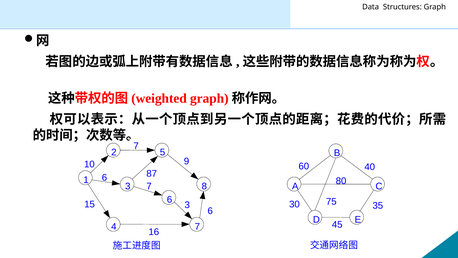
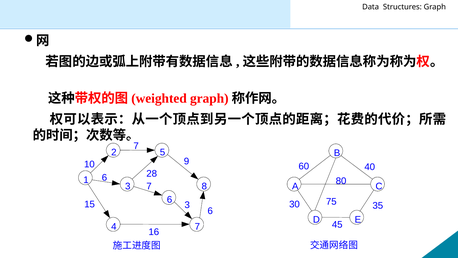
87: 87 -> 28 (152, 173)
